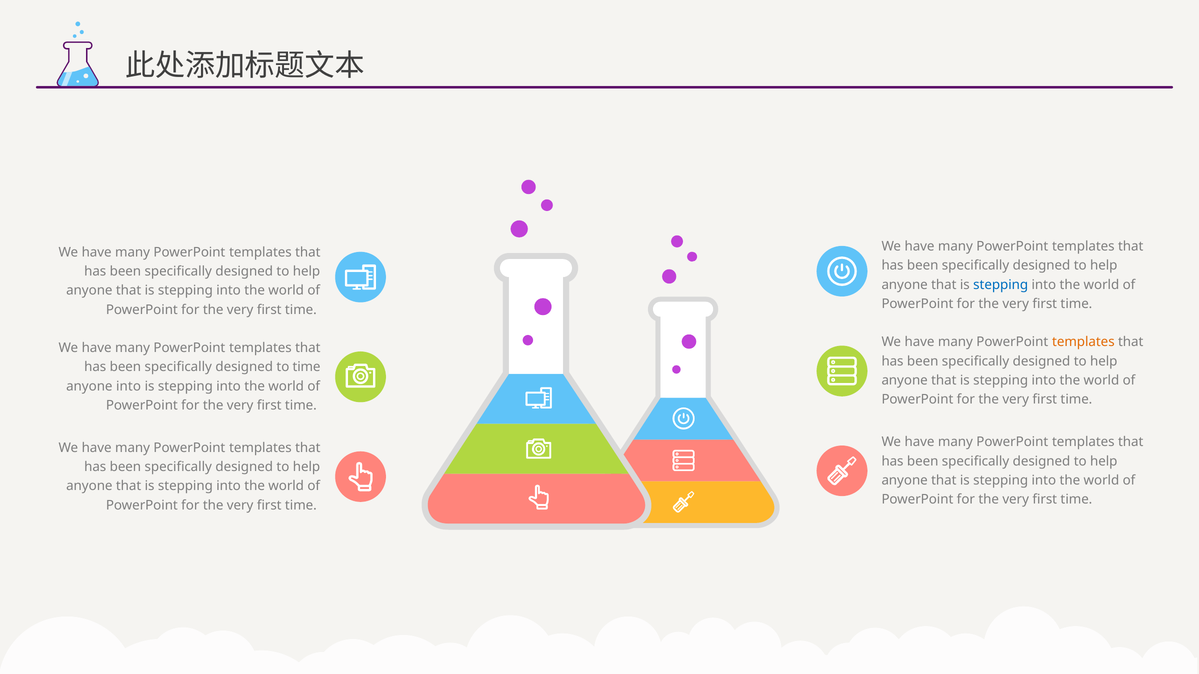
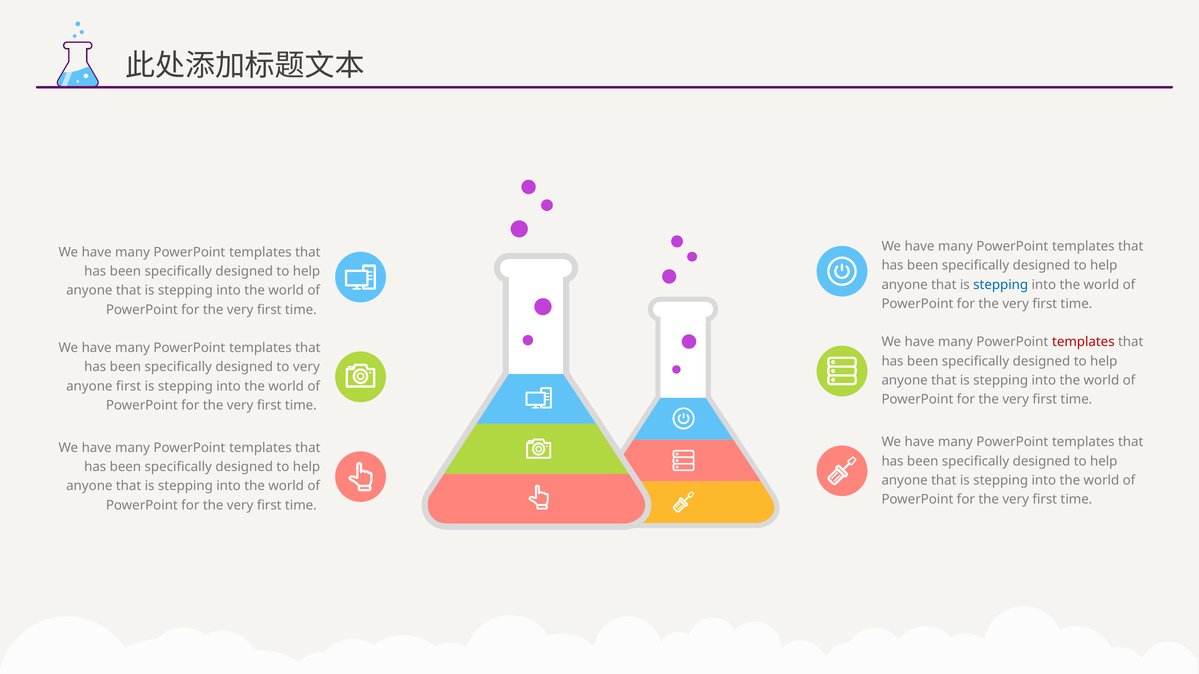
templates colour: orange -> red (1083, 342)
to time: time -> very (306, 367)
anyone into: into -> first (129, 386)
